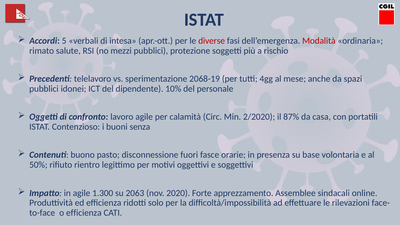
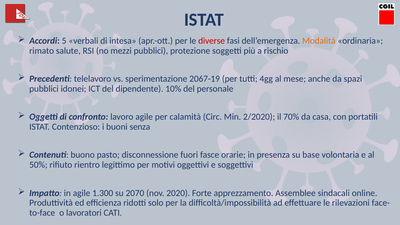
Modalità colour: red -> orange (319, 41)
2068-19: 2068-19 -> 2067-19 (205, 79)
87%: 87% -> 70% (291, 117)
2063: 2063 -> 2070 (135, 193)
o efficienza: efficienza -> lavoratori (84, 213)
